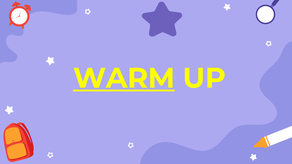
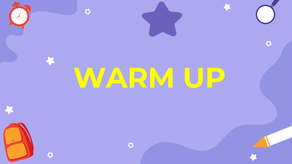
WARM underline: present -> none (124, 78)
